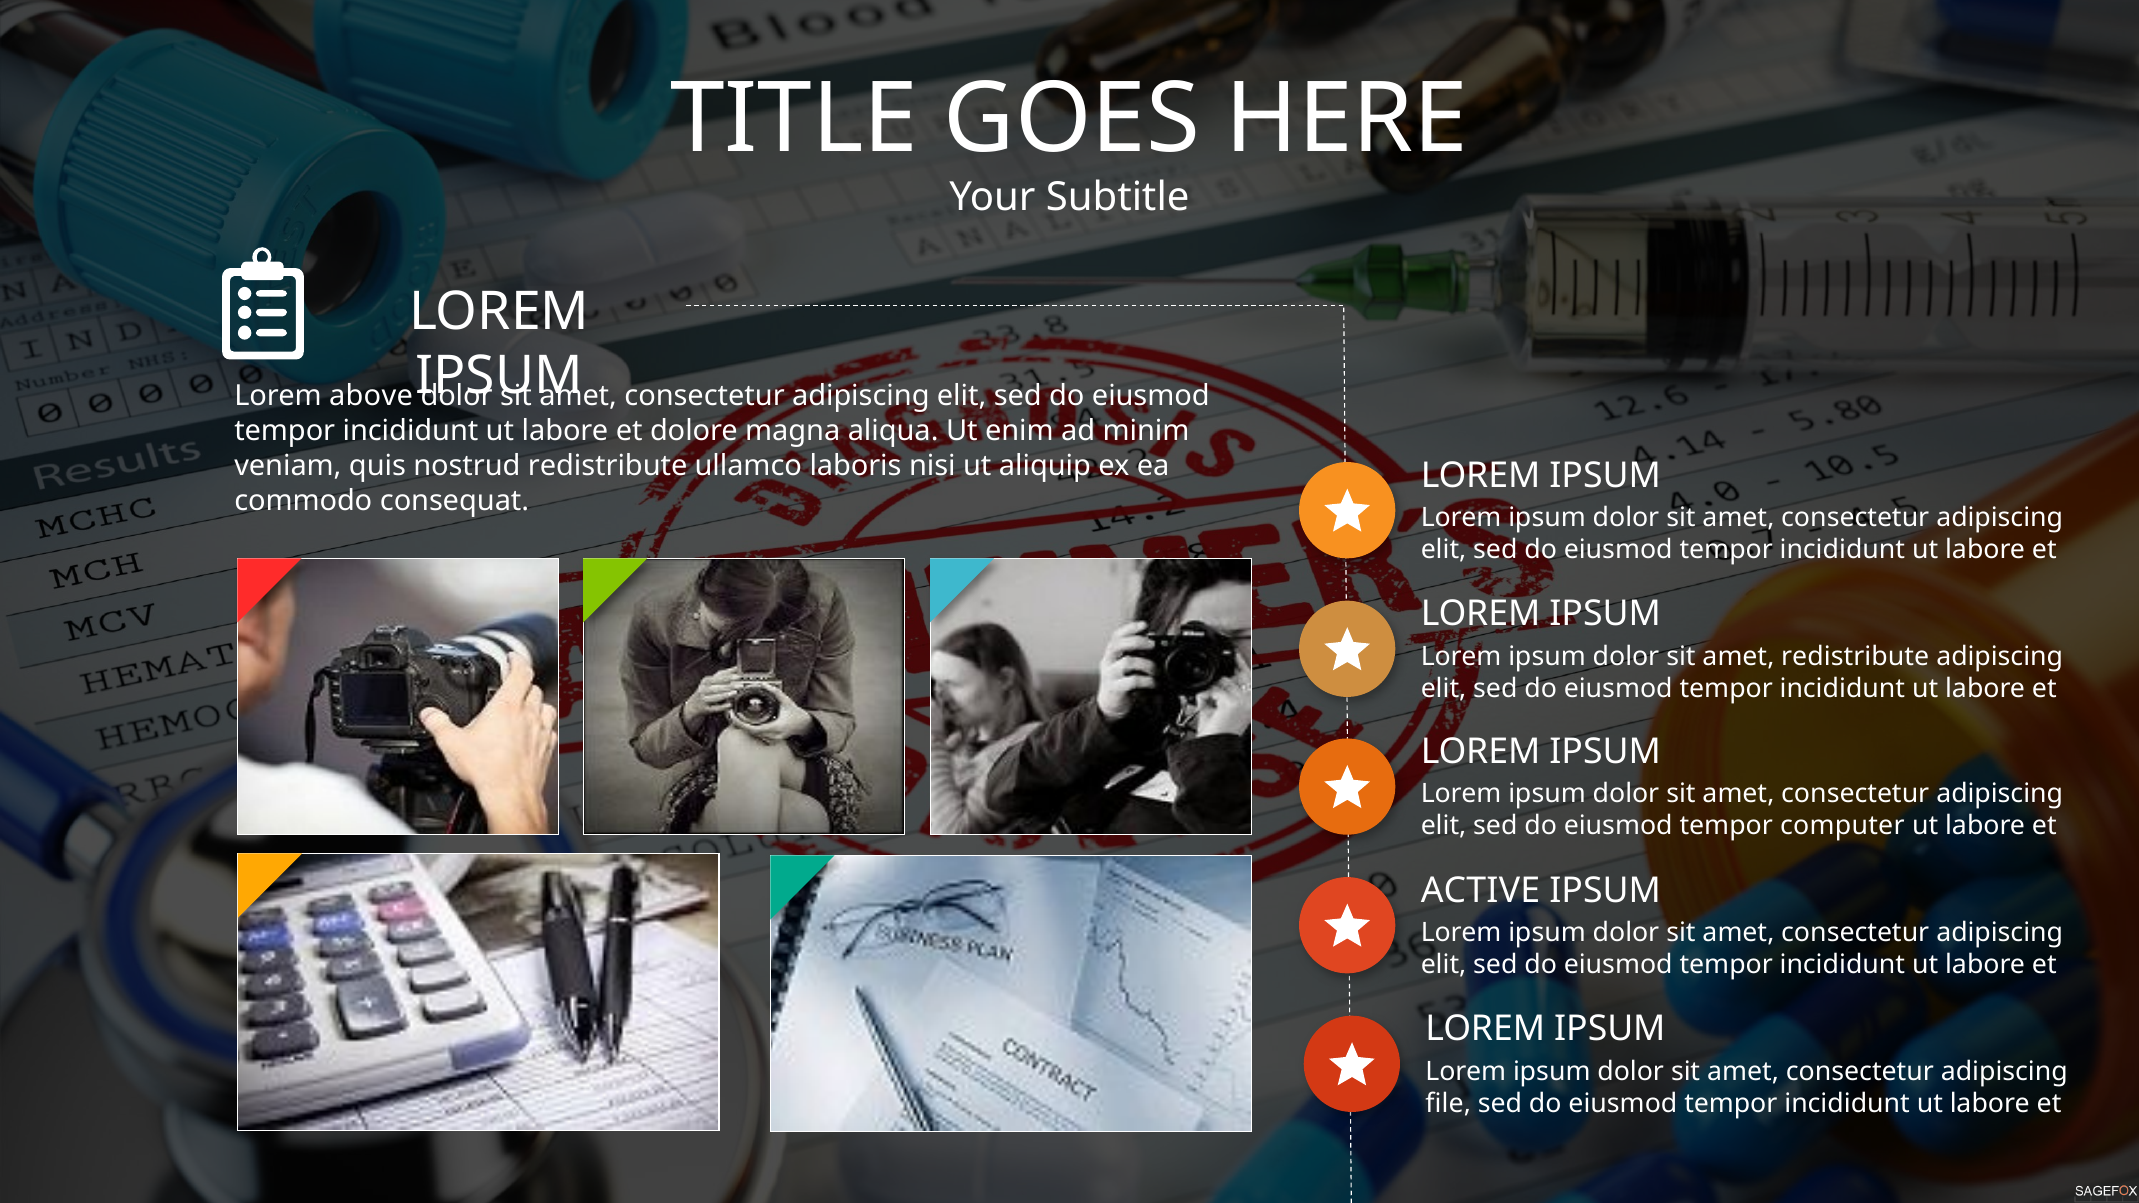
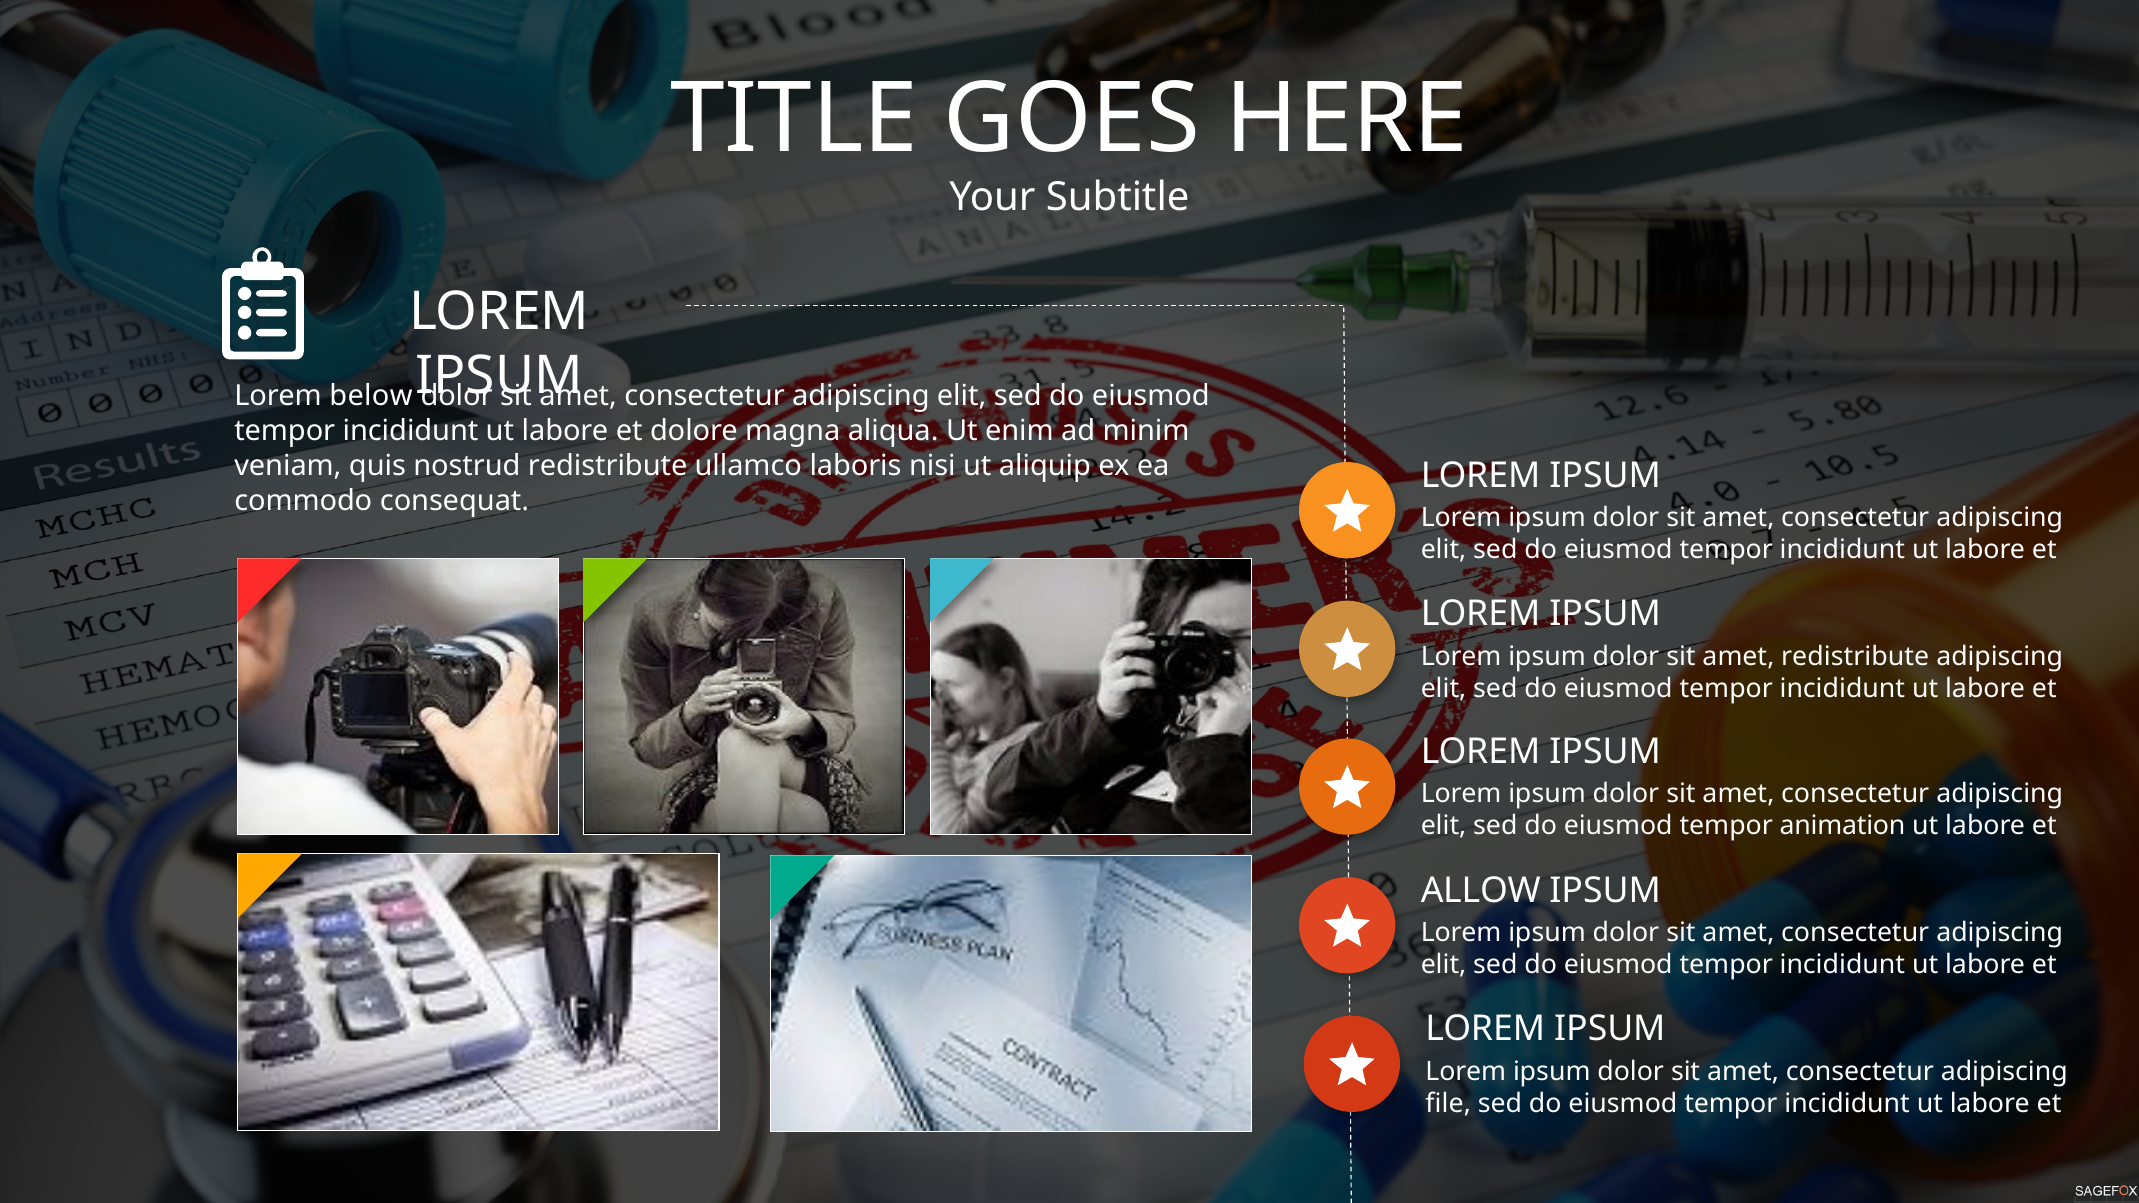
above: above -> below (371, 396)
computer: computer -> animation (1843, 826)
ACTIVE: ACTIVE -> ALLOW (1481, 891)
